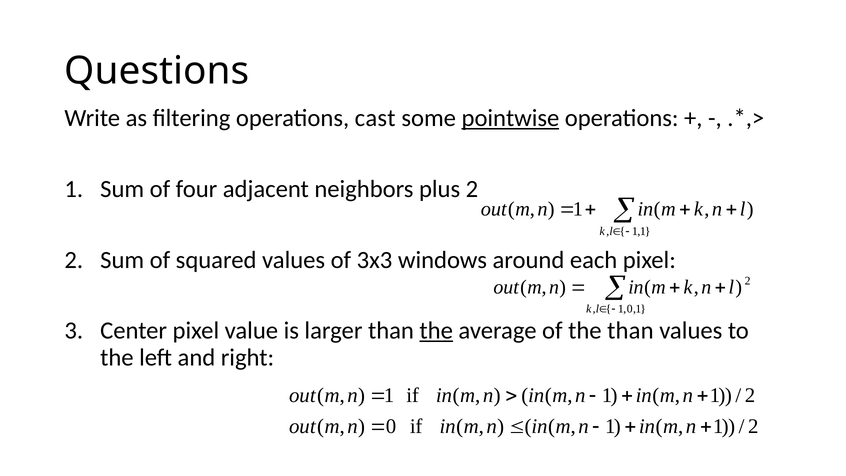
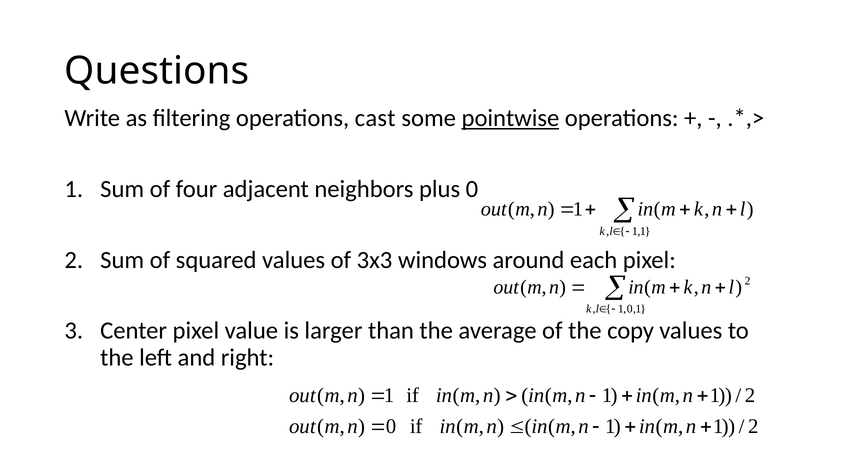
plus 2: 2 -> 0 (472, 189)
the underline: present -> none (436, 331)
the than: than -> copy (631, 331)
